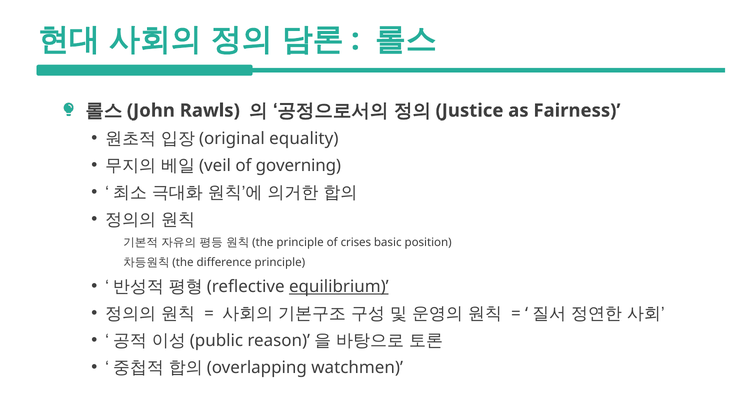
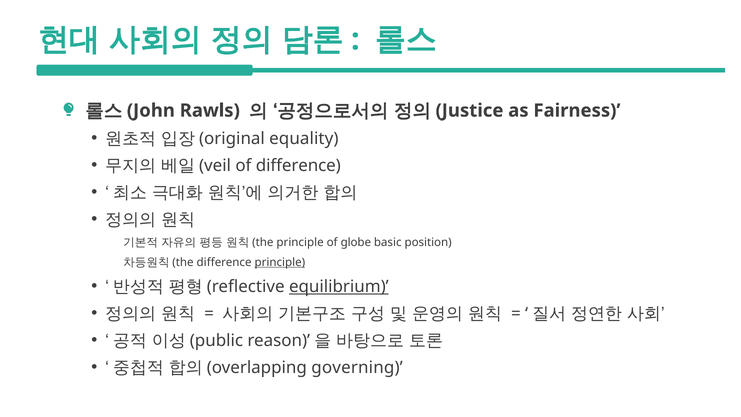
of governing: governing -> difference (298, 165)
crises: crises -> globe (356, 242)
principle underline: none -> present (280, 262)
watchmen: watchmen -> governing (357, 368)
